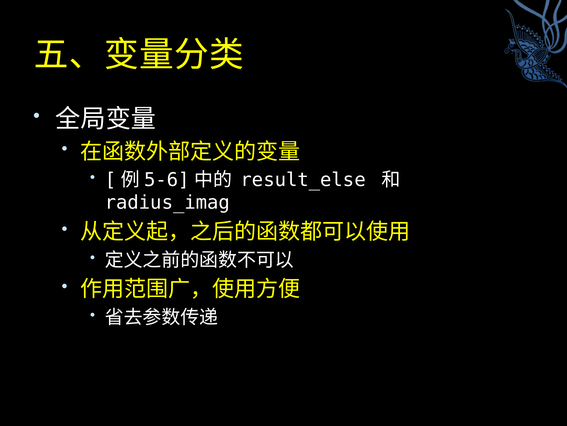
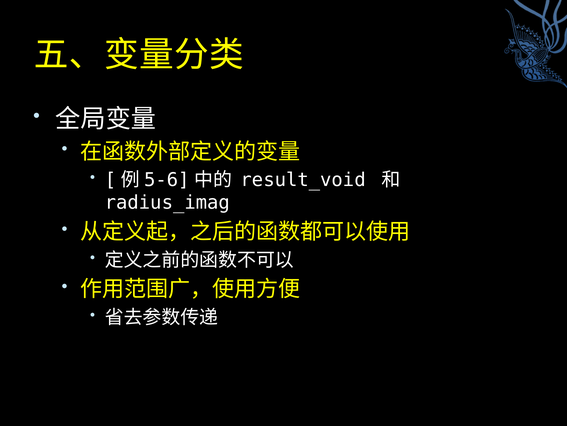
result_else: result_else -> result_void (303, 180)
